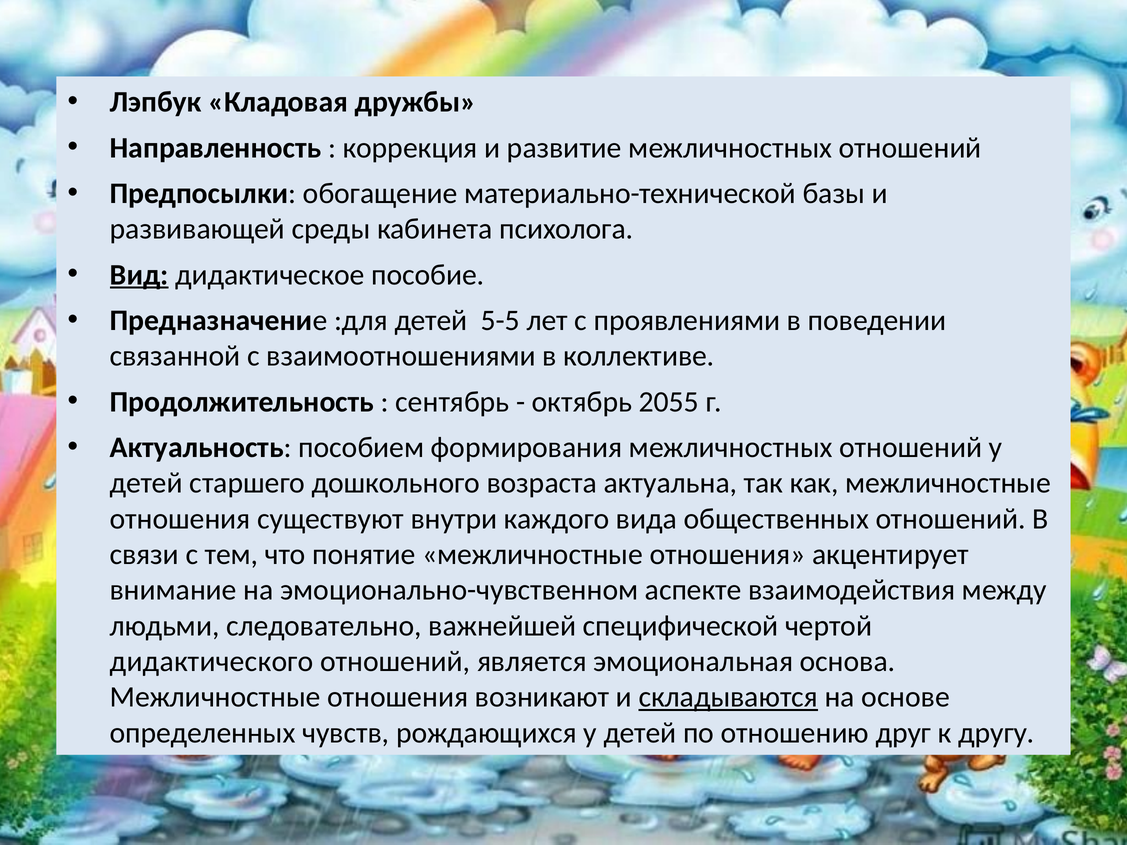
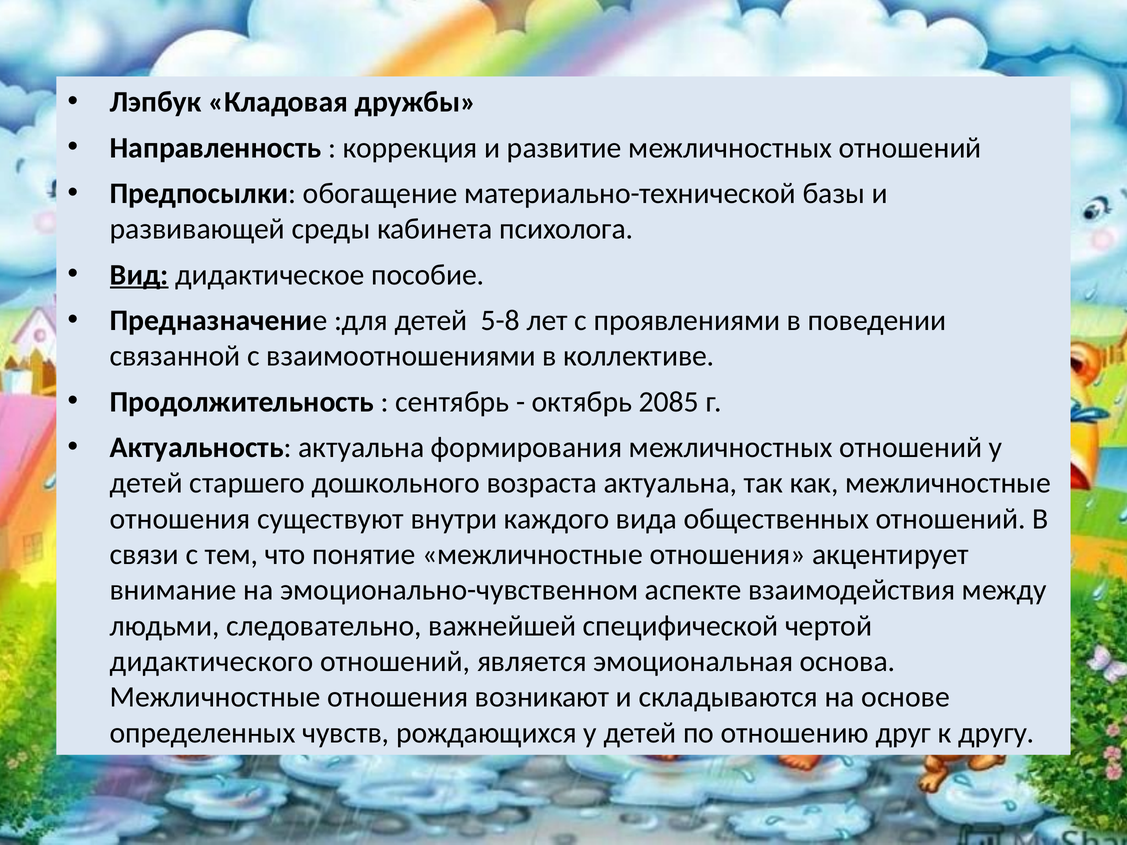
5-5: 5-5 -> 5-8 (500, 321)
2055: 2055 -> 2085 (669, 402)
Актуальность пособием: пособием -> актуальна (361, 448)
складываются underline: present -> none (728, 697)
